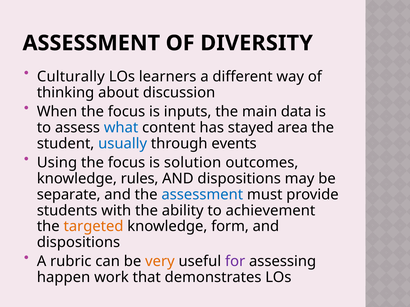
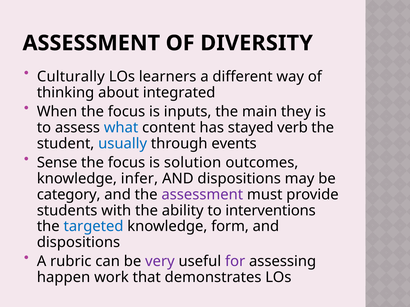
discussion: discussion -> integrated (179, 93)
data: data -> they (296, 112)
area: area -> verb (292, 128)
Using: Using -> Sense (57, 163)
rules: rules -> infer (139, 179)
separate: separate -> category (69, 195)
assessment colour: blue -> purple (202, 195)
achievement: achievement -> interventions (271, 211)
targeted colour: orange -> blue (93, 227)
very colour: orange -> purple (160, 262)
